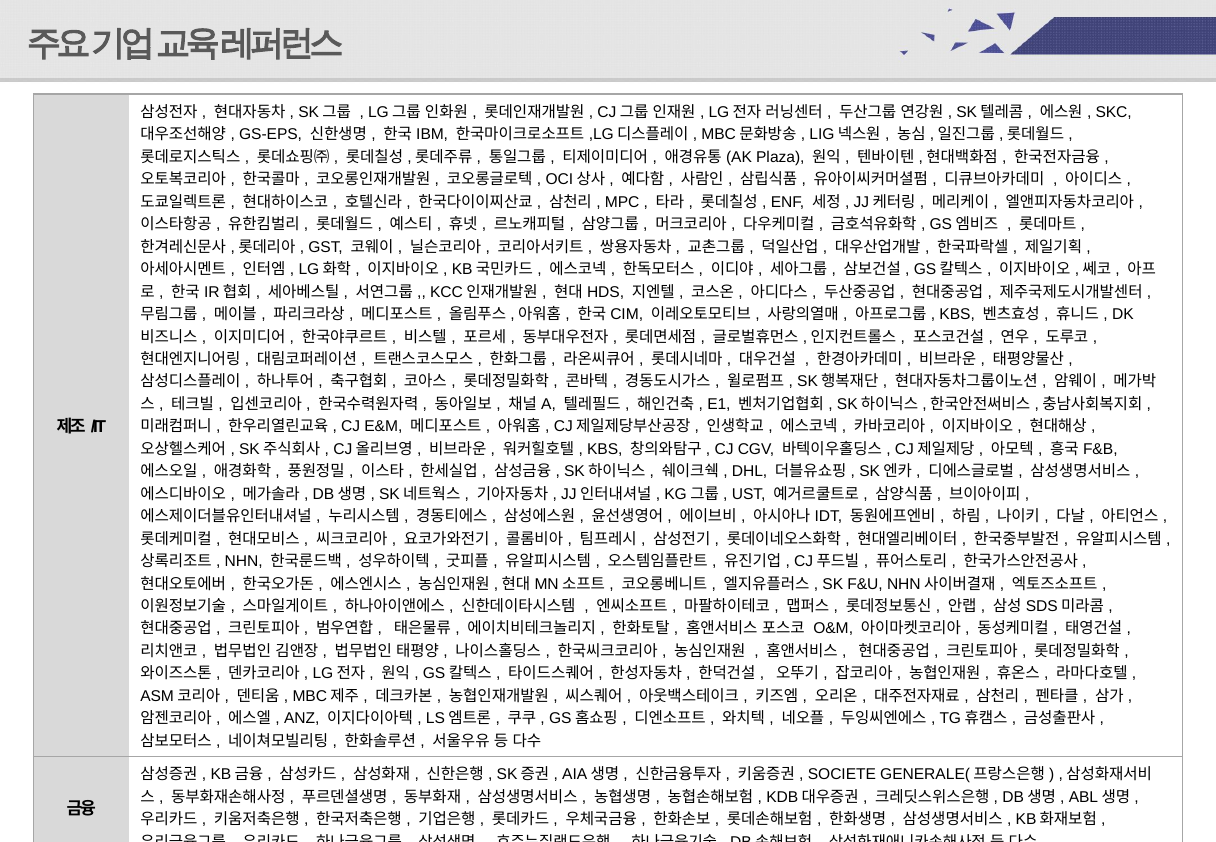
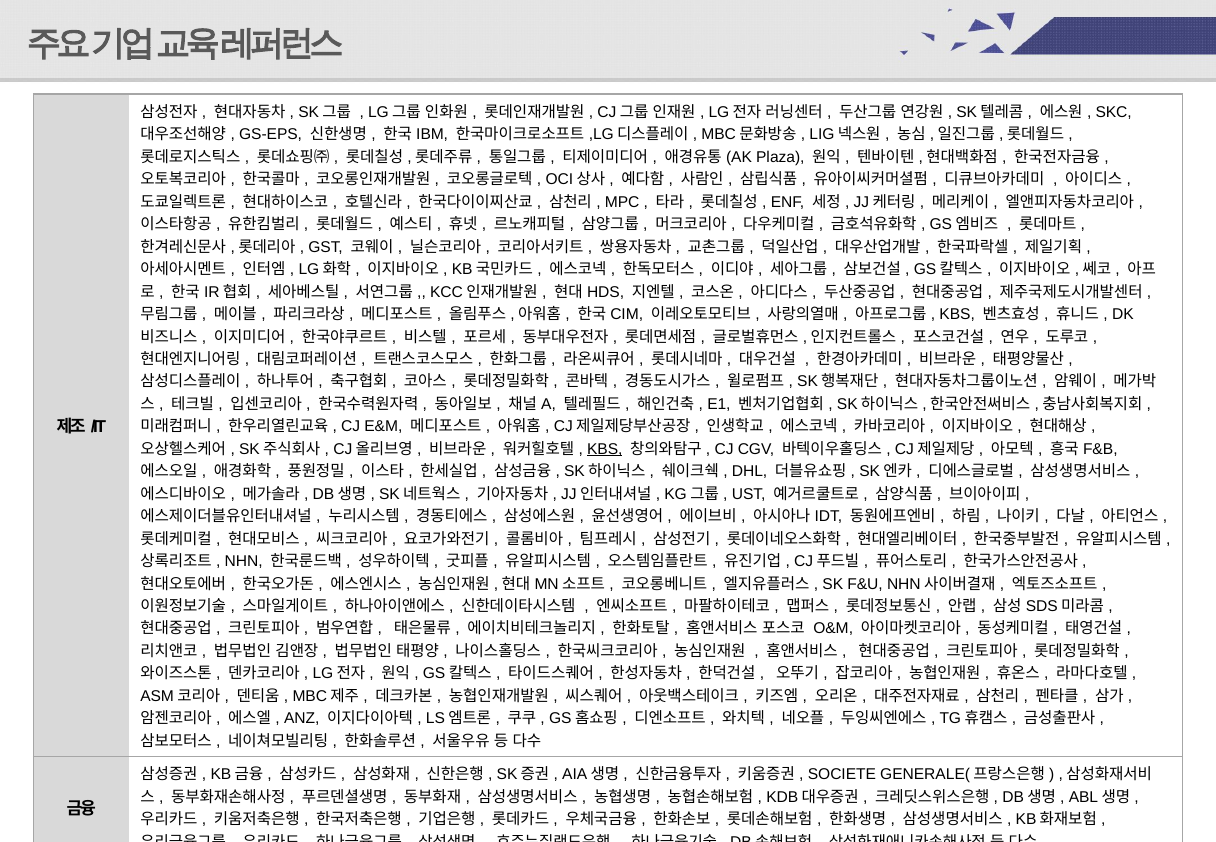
KBS underline: none -> present (605, 449)
